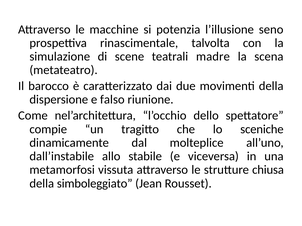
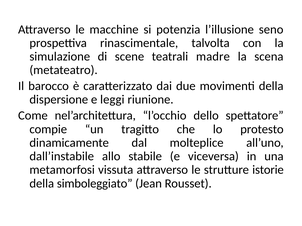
falso: falso -> leggi (112, 100)
sceniche: sceniche -> protesto (262, 129)
chiusa: chiusa -> istorie (268, 170)
